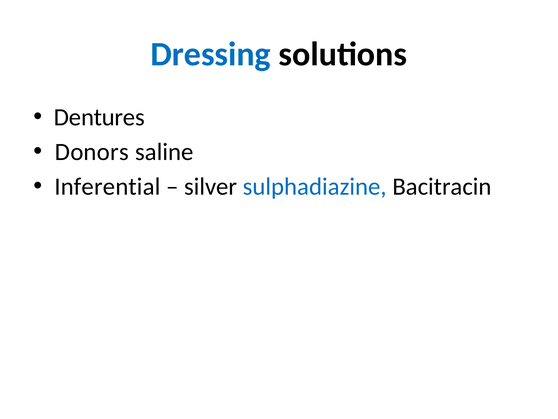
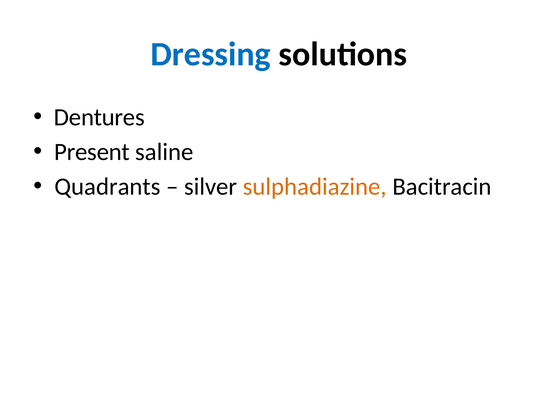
Donors: Donors -> Present (92, 152)
Inferential: Inferential -> Quadrants (108, 187)
sulphadiazine colour: blue -> orange (315, 187)
